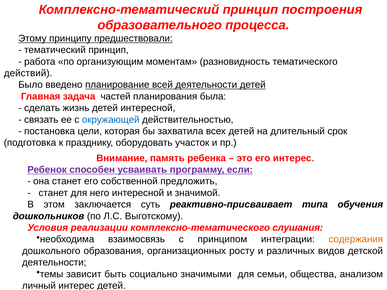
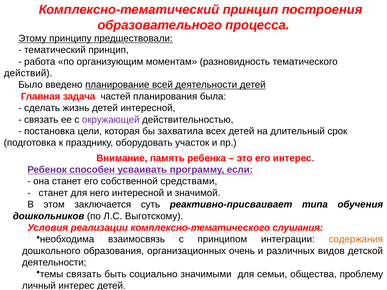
окружающей colour: blue -> purple (111, 120)
предложить: предложить -> средствами (189, 181)
росту: росту -> очень (242, 251)
темы зависит: зависит -> связать (84, 274)
анализом: анализом -> проблему (361, 274)
